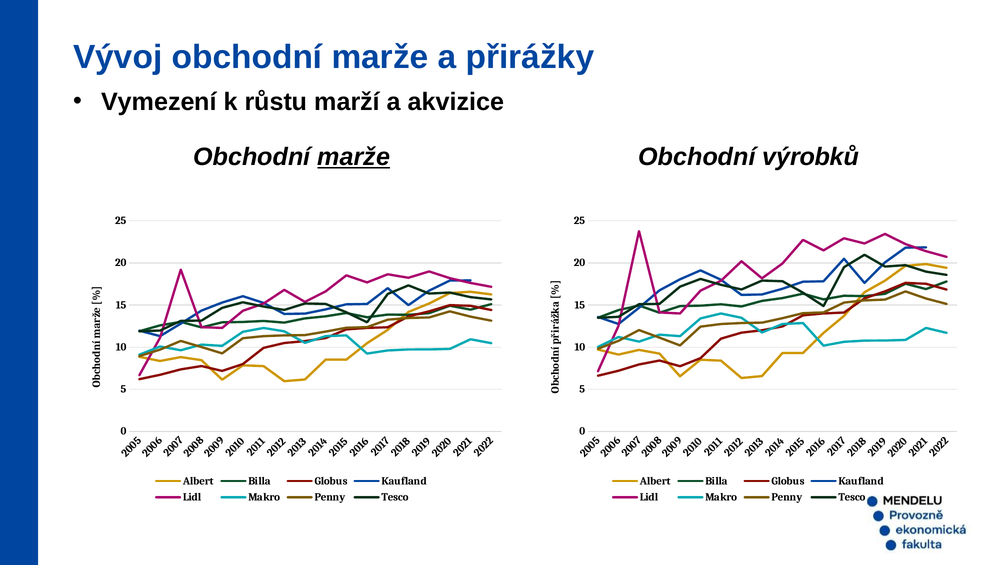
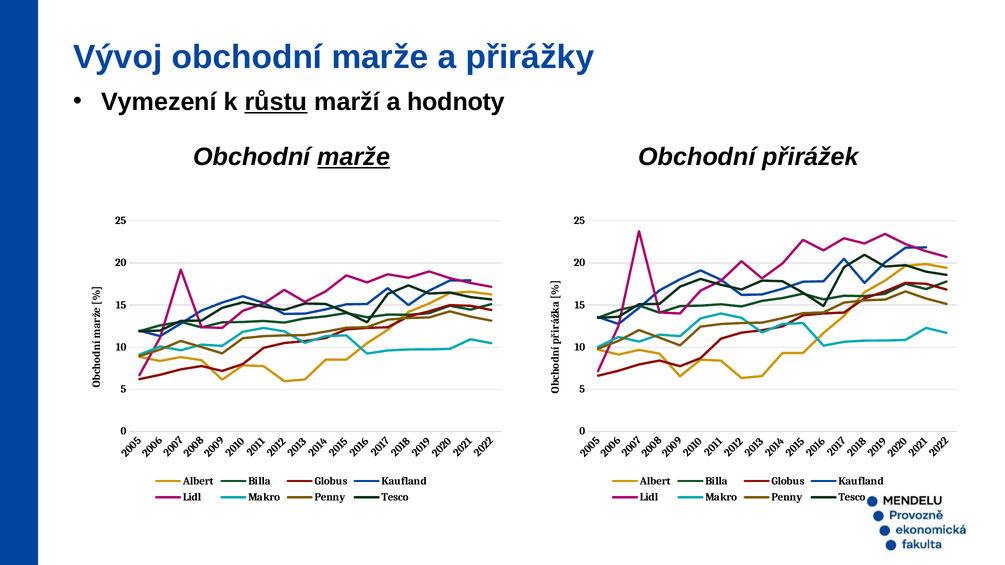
růstu underline: none -> present (276, 102)
akvizice: akvizice -> hodnoty (456, 102)
výrobků: výrobků -> přirážek (811, 157)
